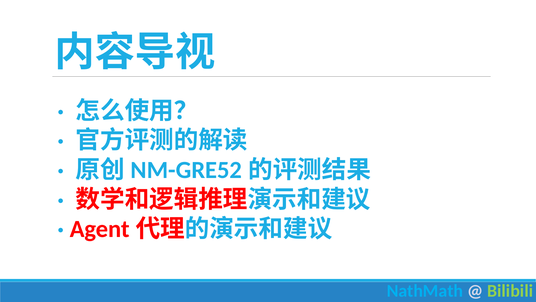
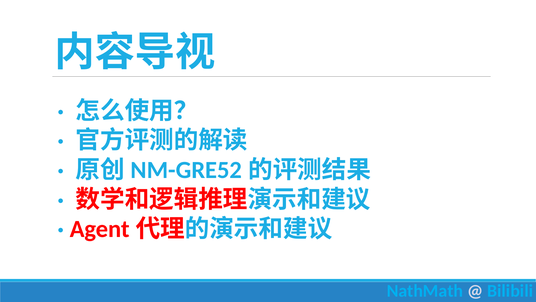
Bilibili colour: light green -> light blue (510, 291)
